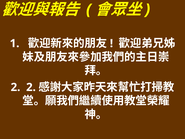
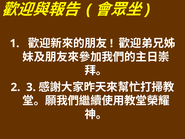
2 2: 2 -> 3 (31, 87)
